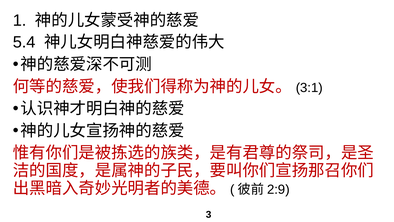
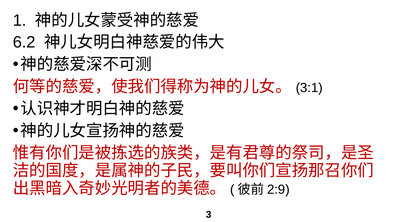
5.4: 5.4 -> 6.2 (24, 42)
